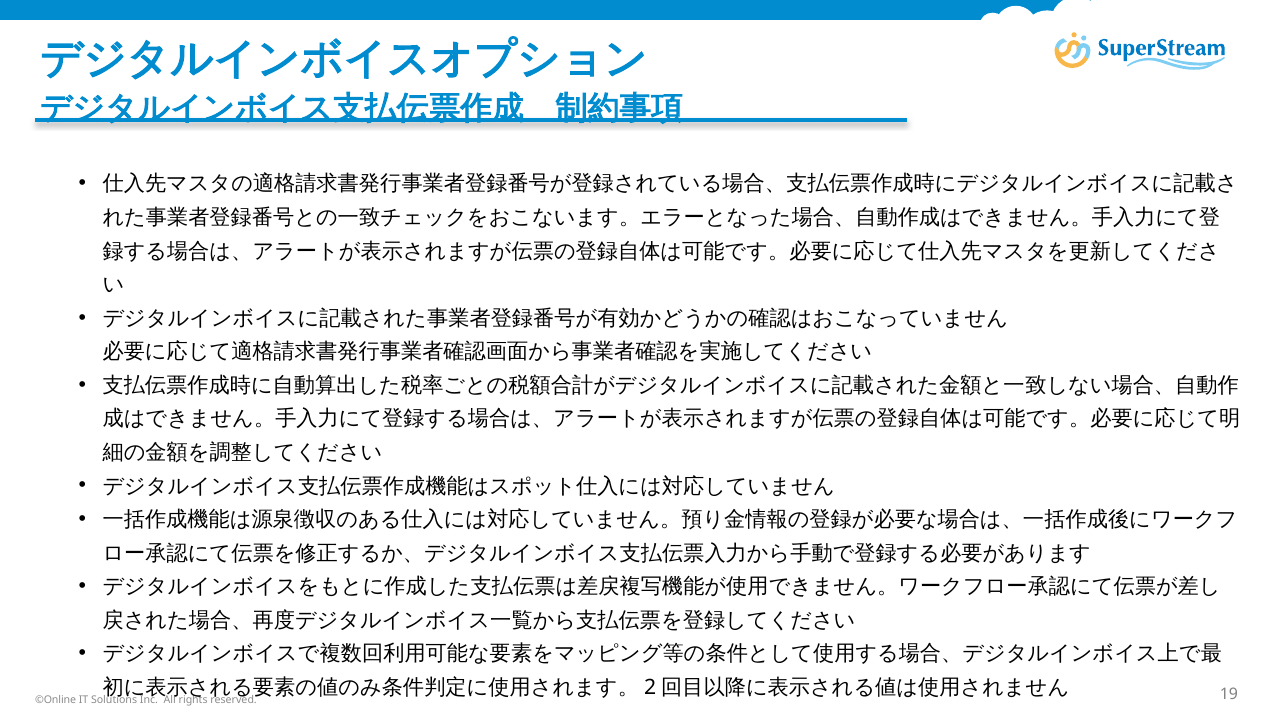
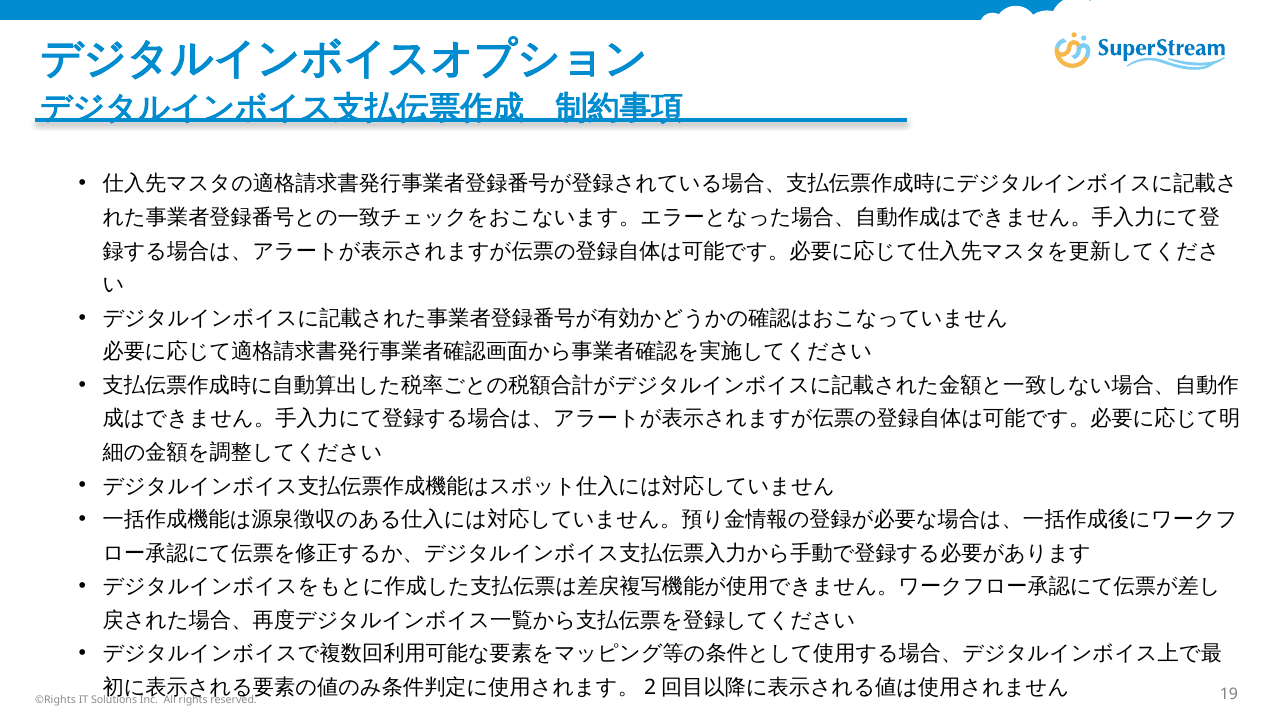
©Online: ©Online -> ©Rights (56, 700)
